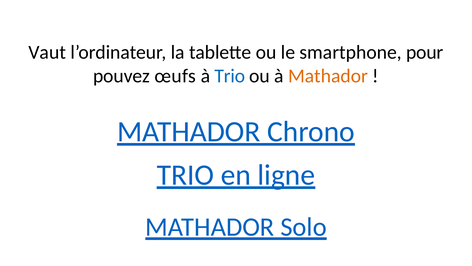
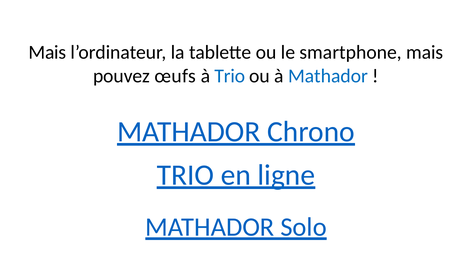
Vaut: Vaut -> Mais (47, 52)
smartphone pour: pour -> mais (425, 52)
Mathador colour: orange -> blue (328, 76)
